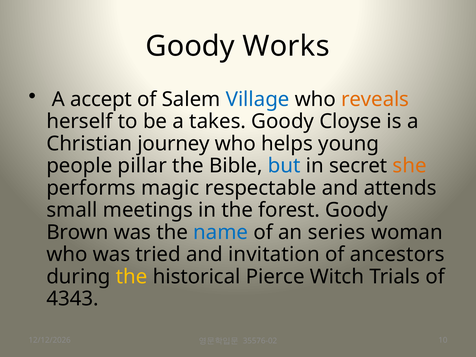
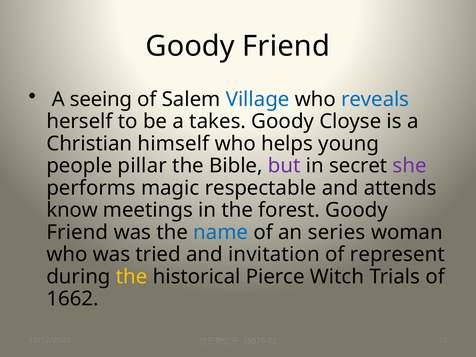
Works: Works -> Friend (286, 46)
accept: accept -> seeing (101, 99)
reveals colour: orange -> blue (375, 99)
journey: journey -> himself (173, 144)
but colour: blue -> purple (284, 166)
she colour: orange -> purple (410, 166)
small: small -> know (72, 210)
Brown: Brown -> Friend (77, 232)
ancestors: ancestors -> represent (397, 254)
4343: 4343 -> 1662 (73, 299)
